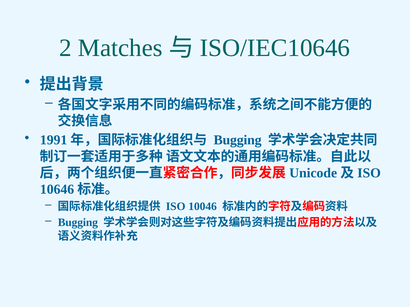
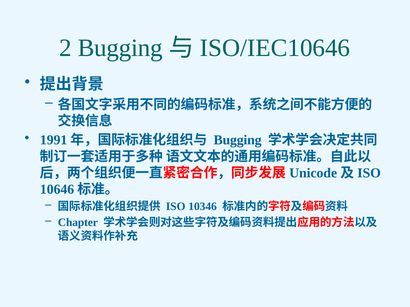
2 Matches: Matches -> Bugging (120, 48)
10046: 10046 -> 10346 (203, 207)
Bugging: Bugging -> Chapter (78, 223)
